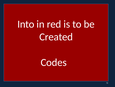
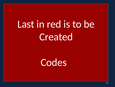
Into: Into -> Last (26, 24)
